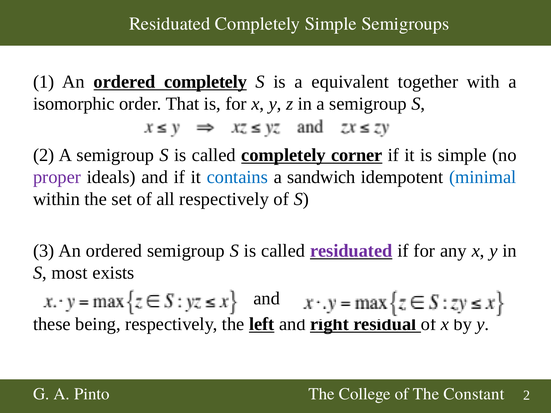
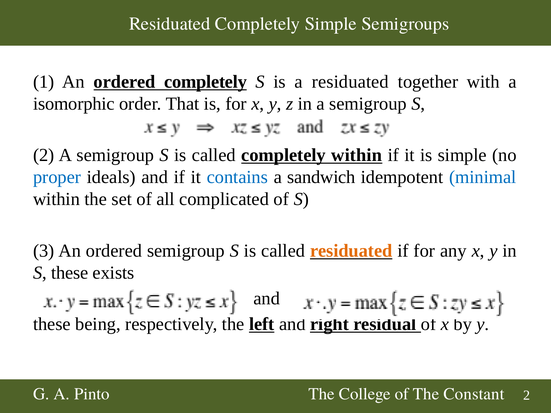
a equivalent: equivalent -> residuated (350, 82)
completely corner: corner -> within (357, 155)
proper colour: purple -> blue (57, 177)
all respectively: respectively -> complicated (224, 199)
residuated colour: purple -> orange (351, 251)
S most: most -> these (70, 273)
